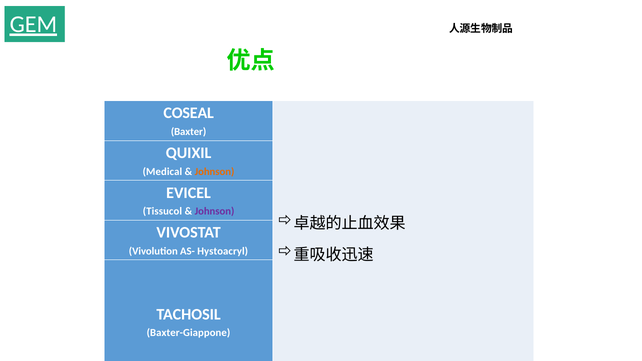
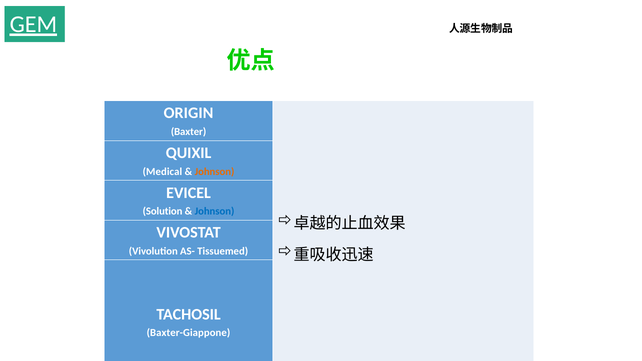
COSEAL: COSEAL -> ORIGIN (189, 113)
Tissucol: Tissucol -> Solution (163, 211)
Johnson colour: purple -> blue (214, 211)
Hystoacryl: Hystoacryl -> Tissuemed (223, 251)
